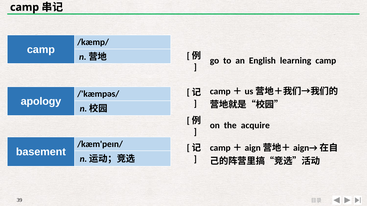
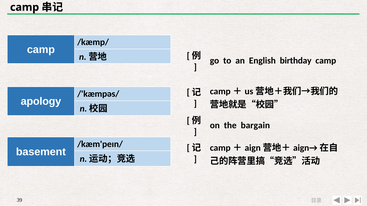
learning: learning -> birthday (296, 61)
acquire: acquire -> bargain (255, 126)
